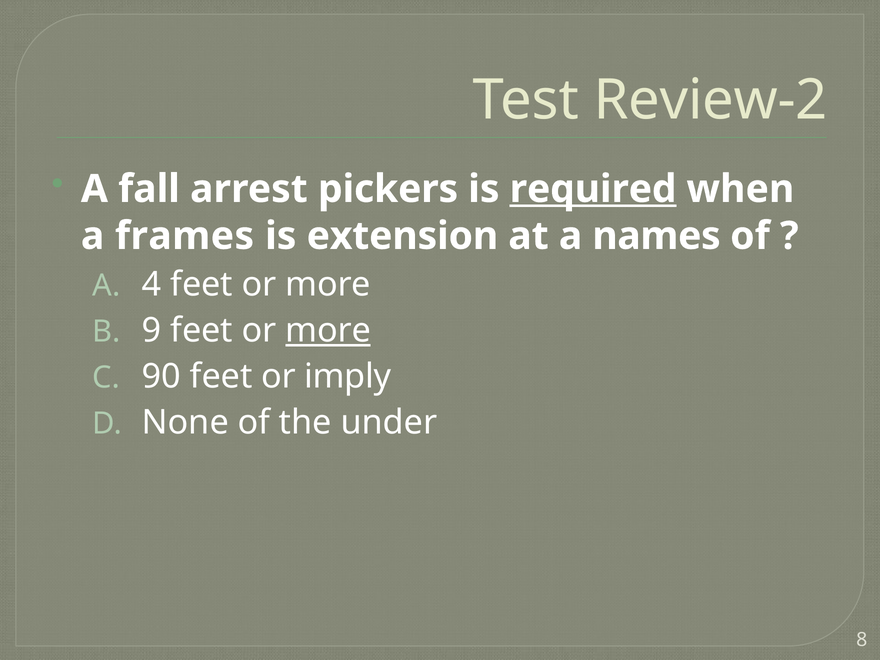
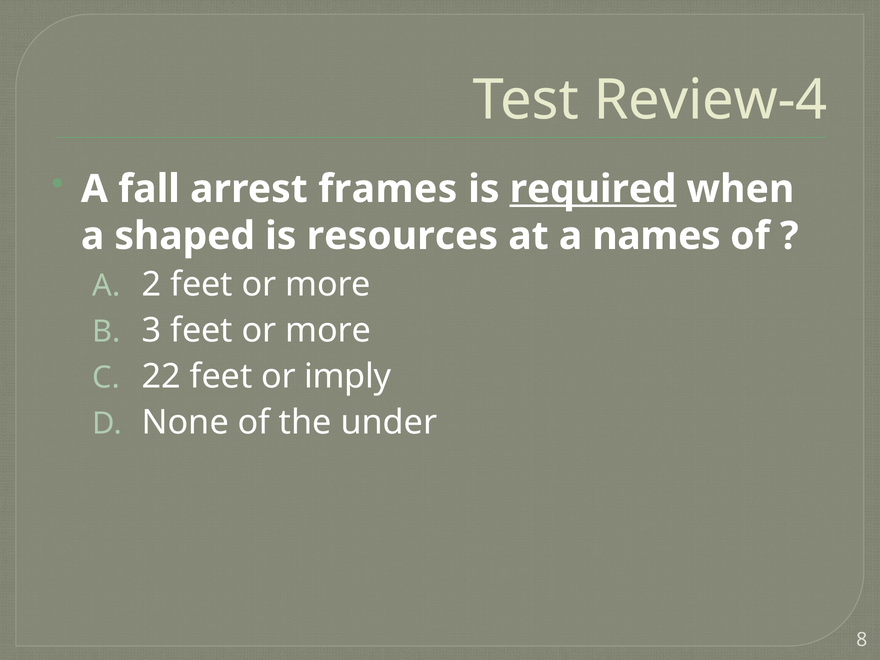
Review-2: Review-2 -> Review-4 (711, 100)
pickers: pickers -> frames (388, 189)
frames: frames -> shaped (185, 236)
extension: extension -> resources (402, 236)
4: 4 -> 2 (152, 285)
9: 9 -> 3 (152, 331)
more underline: present -> none (328, 331)
90: 90 -> 22 (161, 376)
